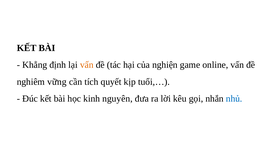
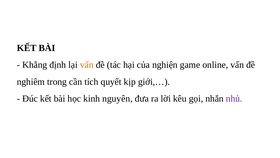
vững: vững -> trong (57, 81)
tuổi,…: tuổi,… -> giới,… (154, 81)
nhủ colour: blue -> purple (234, 98)
